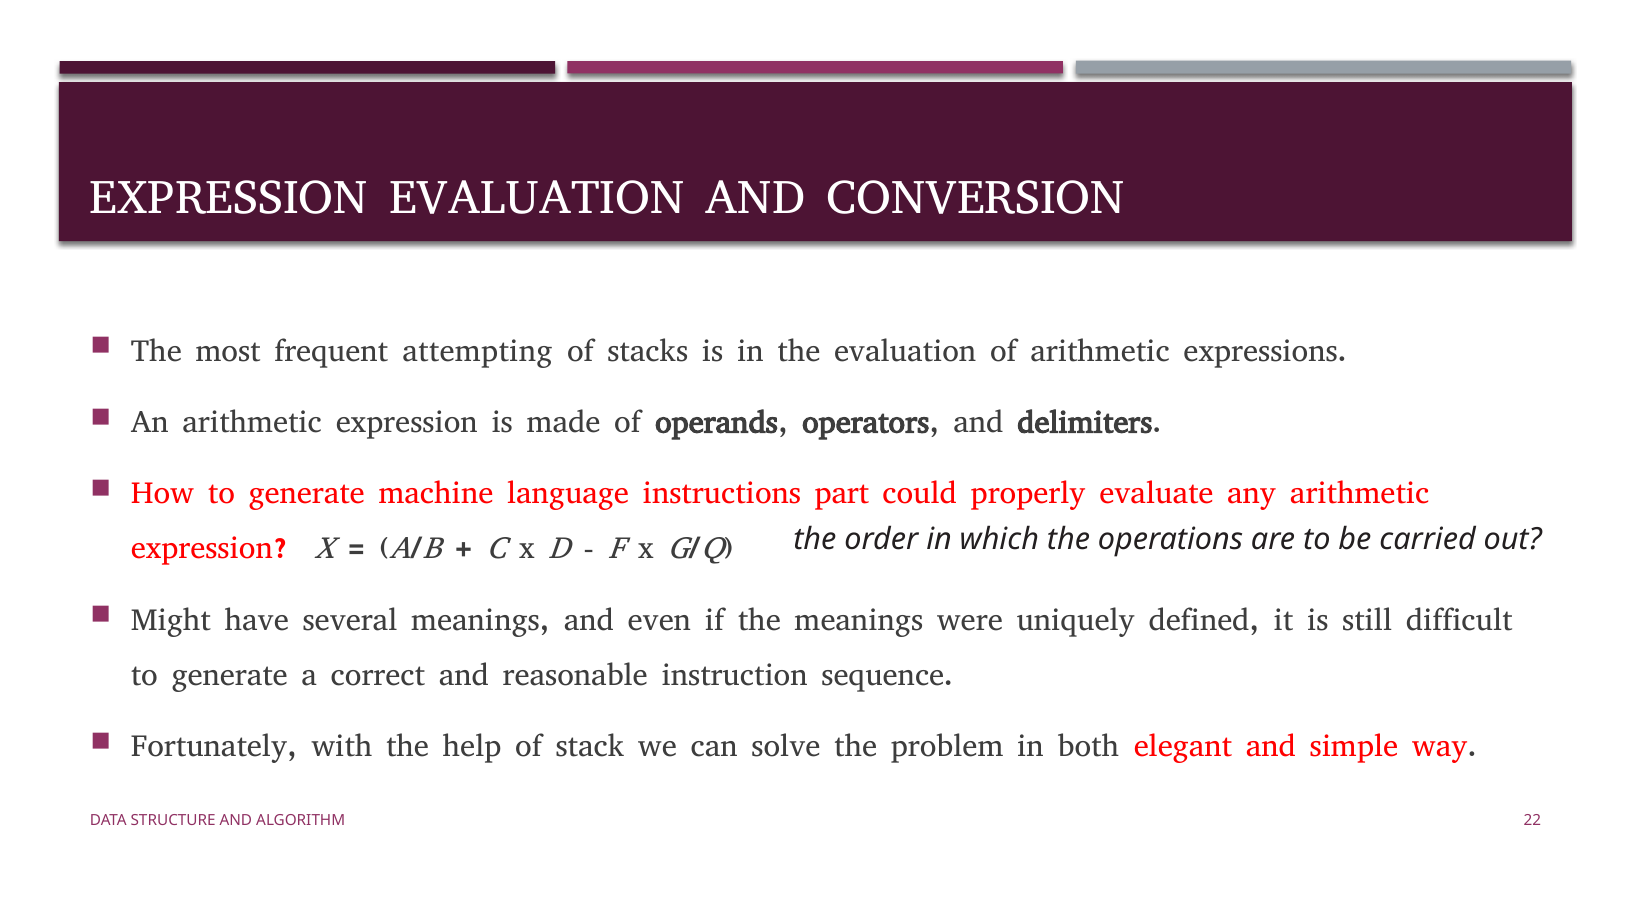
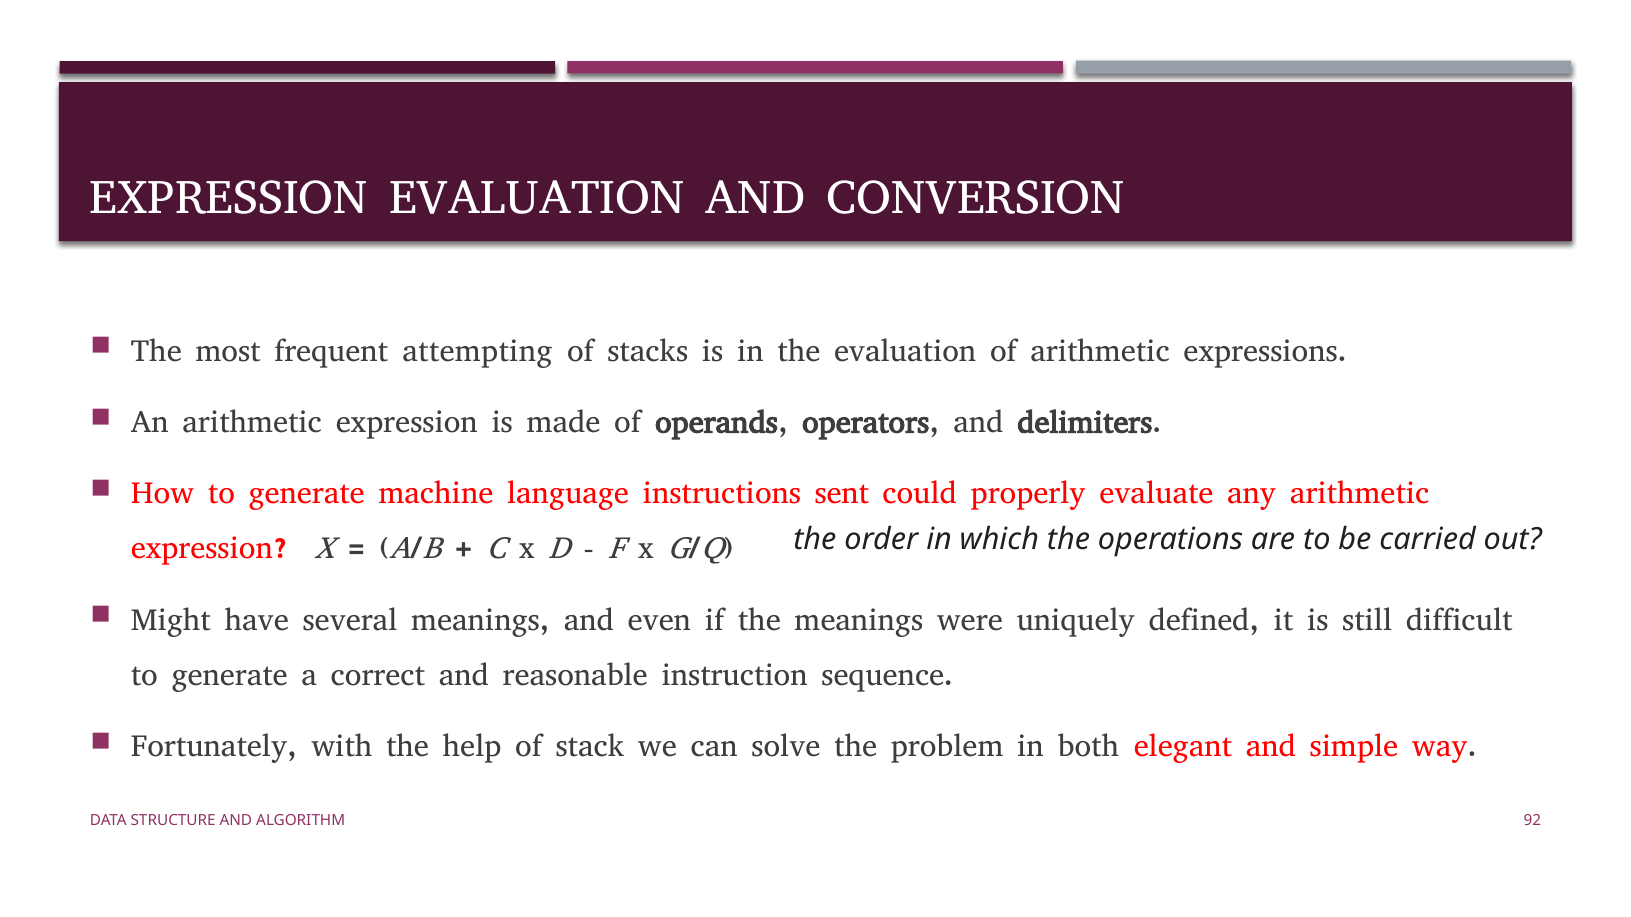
part: part -> sent (842, 494)
22: 22 -> 92 (1532, 821)
